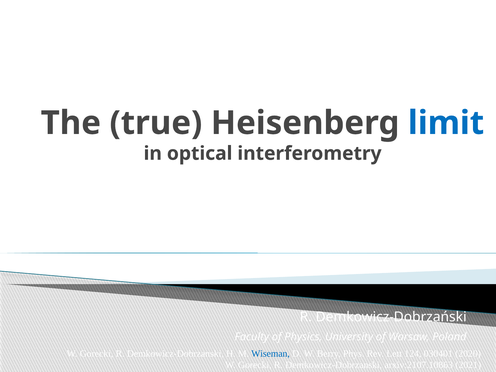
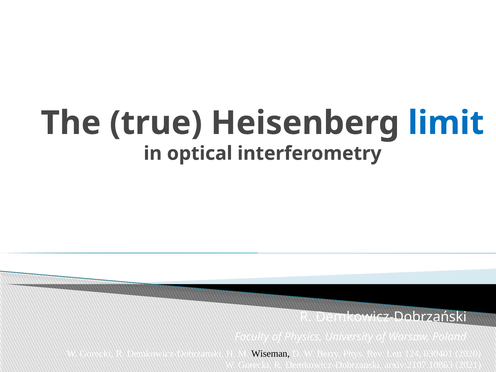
Wiseman colour: blue -> black (271, 354)
